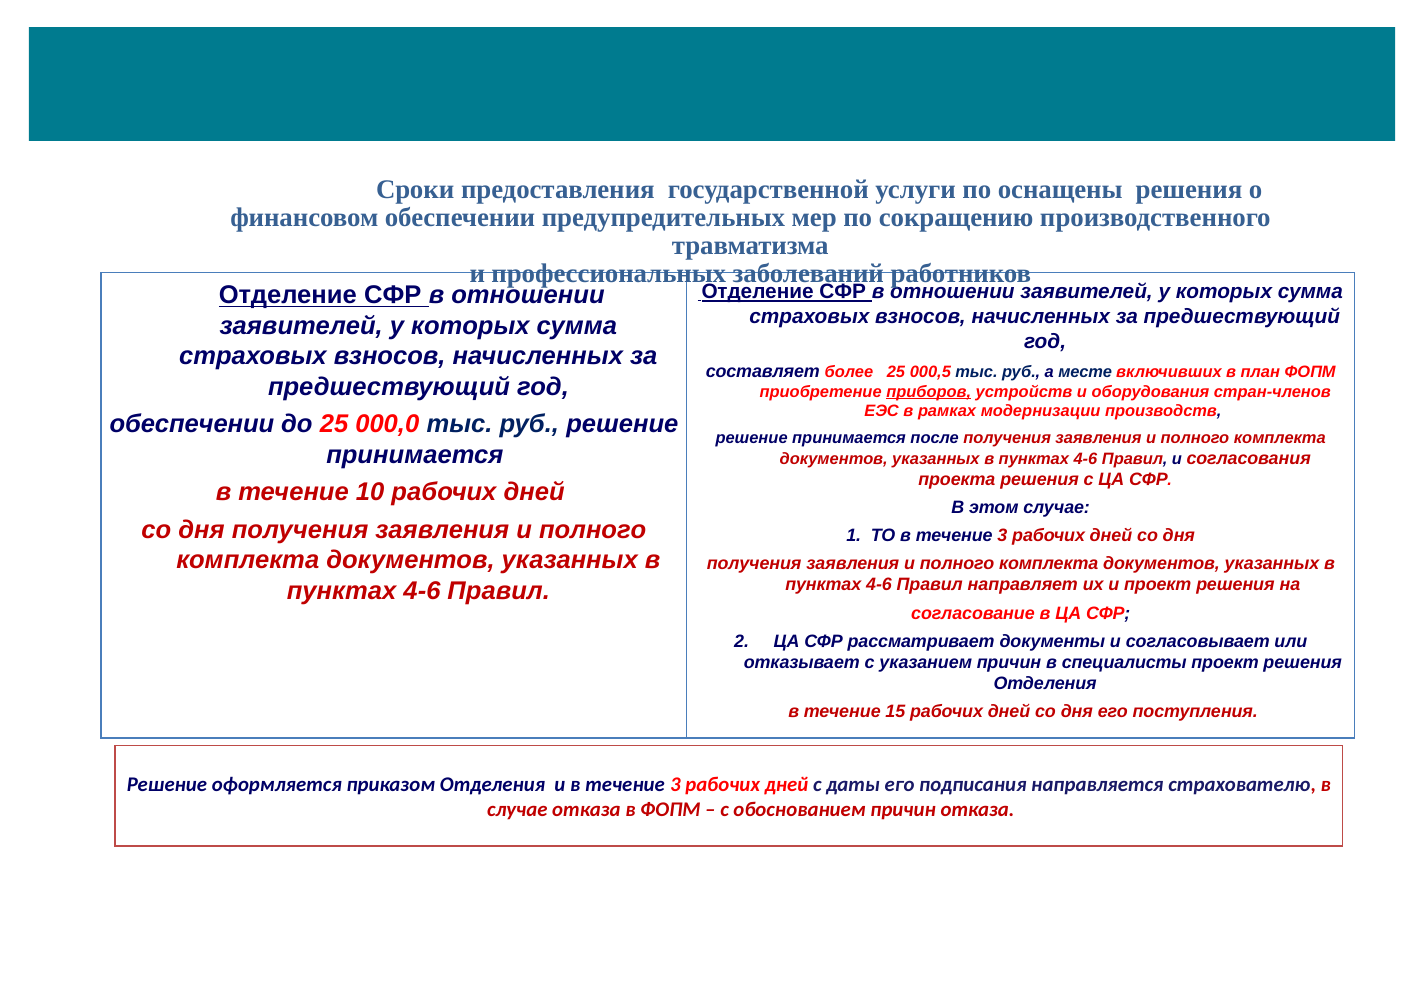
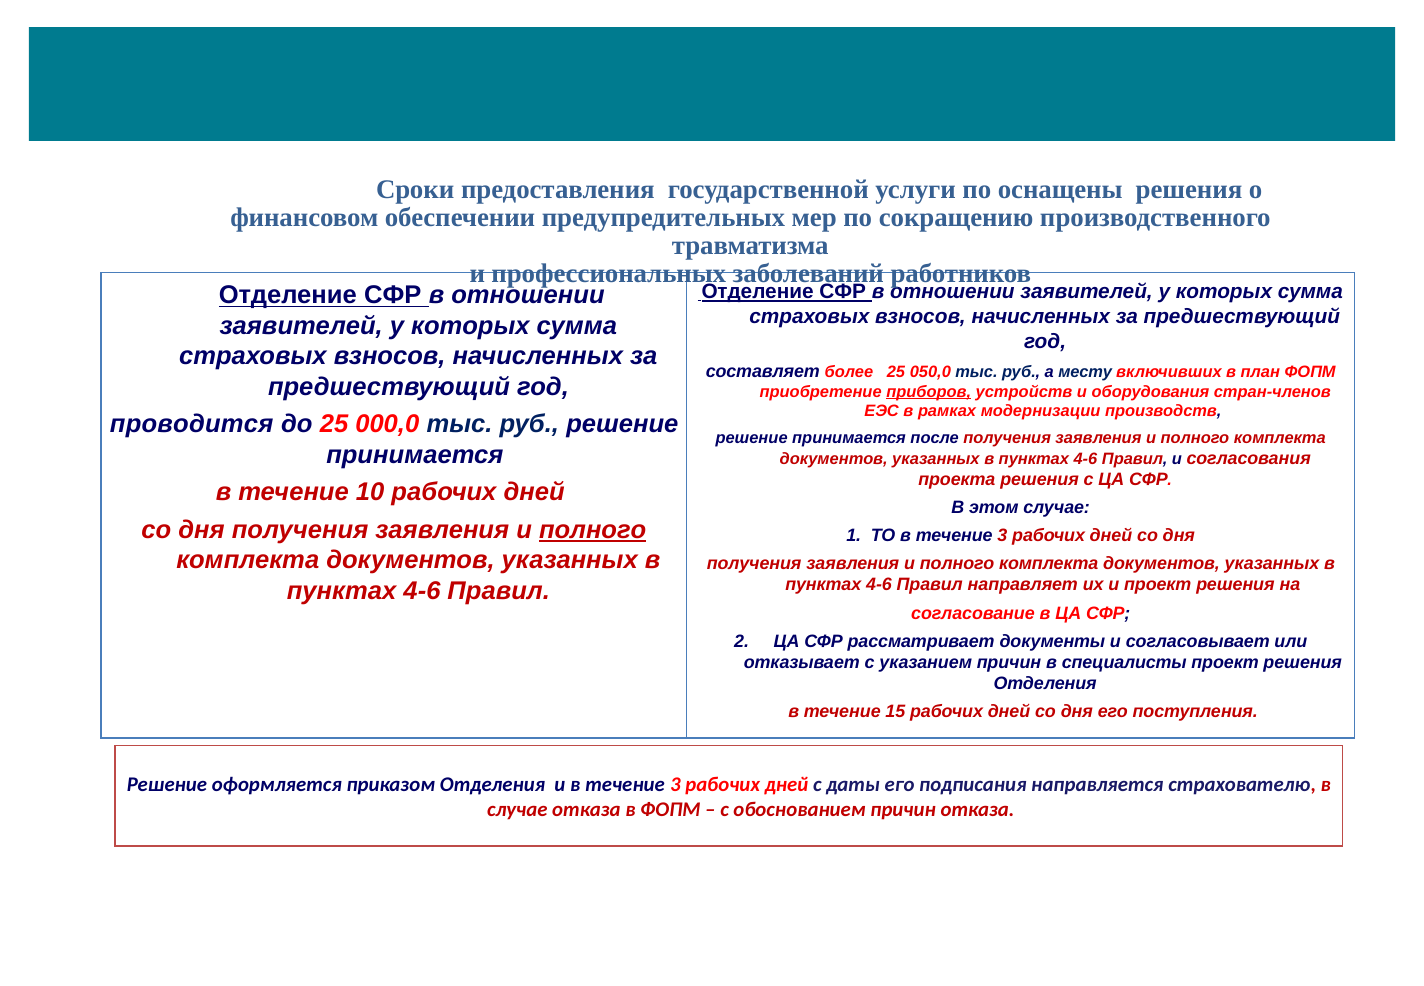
000,5: 000,5 -> 050,0 (930, 372)
месте: месте -> месту (1085, 372)
обеспечении: обеспечении -> проводится (192, 424)
полного underline: none -> present (593, 530)
